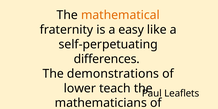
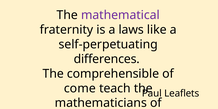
mathematical colour: orange -> purple (120, 15)
easy: easy -> laws (131, 30)
demonstrations: demonstrations -> comprehensible (113, 74)
lower: lower -> come (80, 88)
